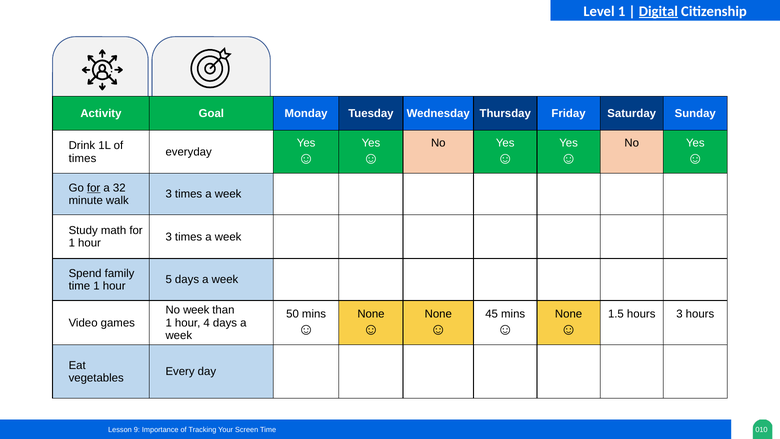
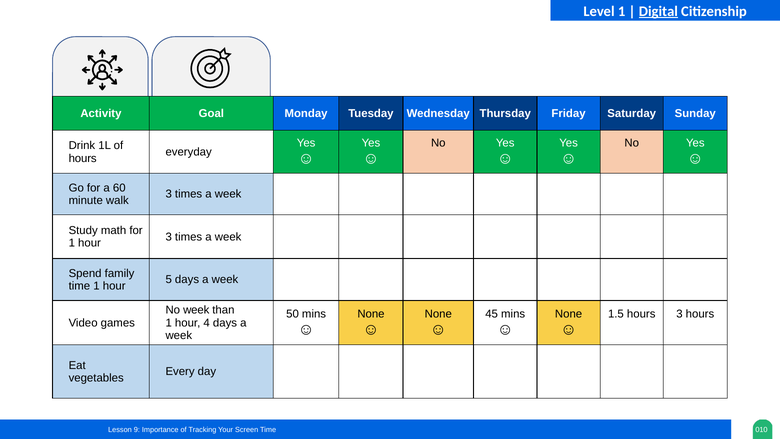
times: times -> hours (83, 158)
for underline: present -> none (94, 188)
32: 32 -> 60 (119, 188)
